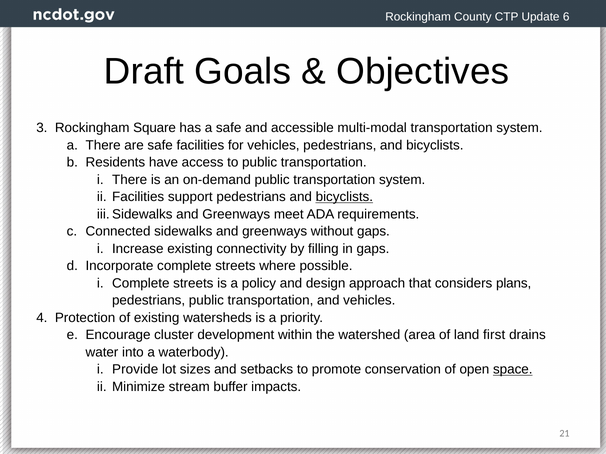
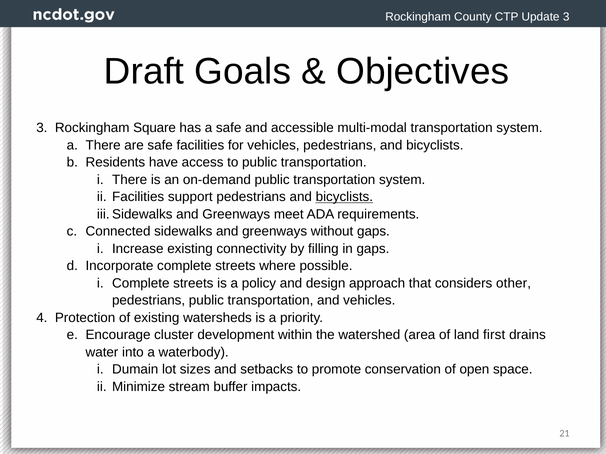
Update 6: 6 -> 3 (566, 17)
plans: plans -> other (514, 284)
Provide: Provide -> Dumain (135, 370)
space underline: present -> none (513, 370)
